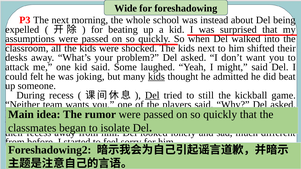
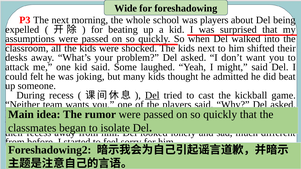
was instead: instead -> players (214, 20)
kids underline: present -> none (156, 77)
still: still -> cast (206, 95)
